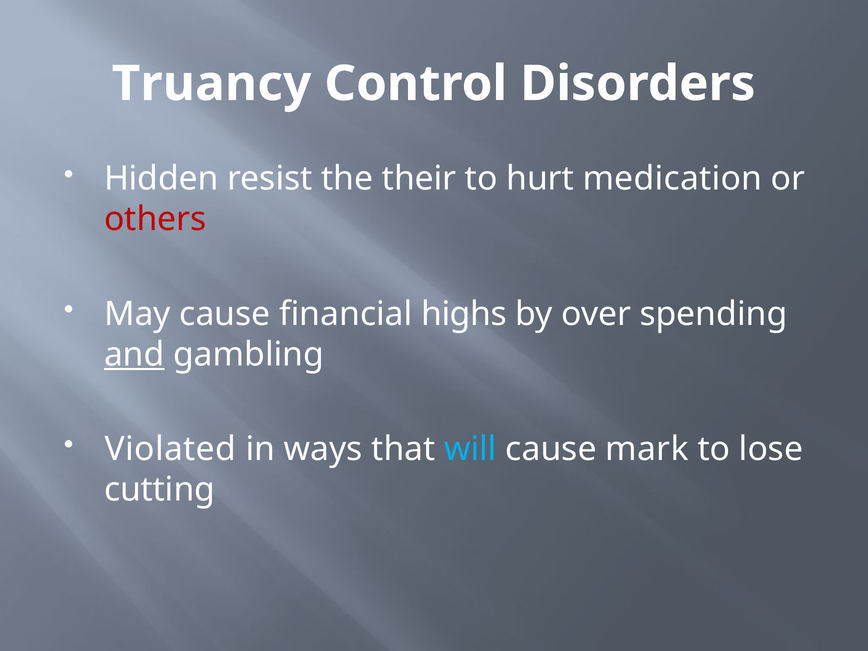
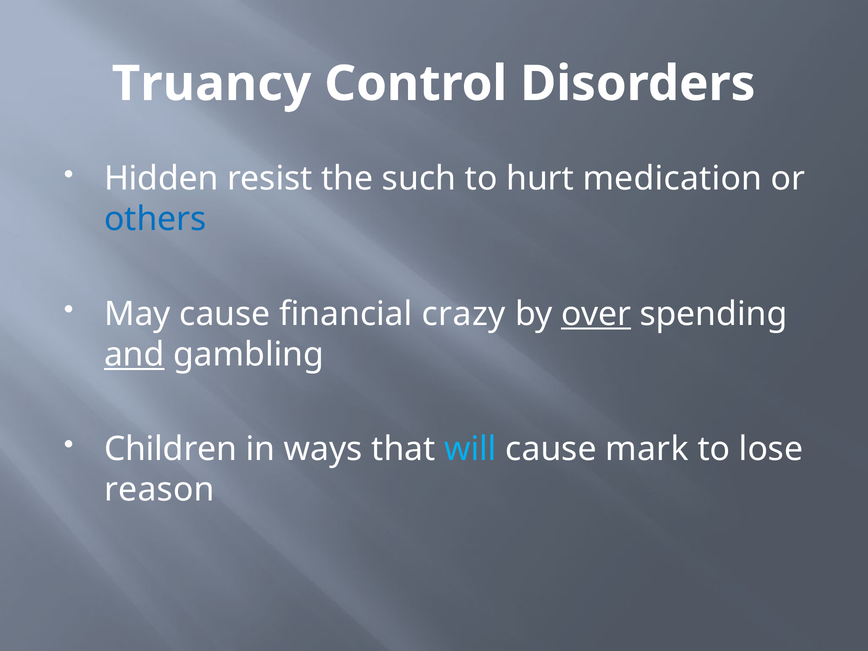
their: their -> such (419, 179)
others colour: red -> blue (155, 219)
highs: highs -> crazy (464, 314)
over underline: none -> present (596, 314)
Violated: Violated -> Children (171, 449)
cutting: cutting -> reason (159, 490)
